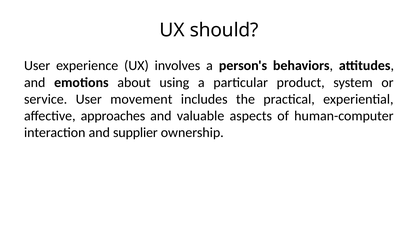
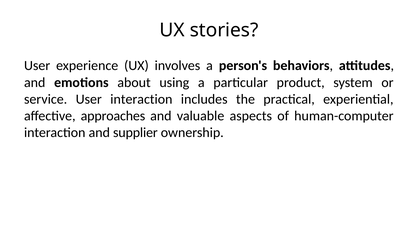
should: should -> stories (224, 30)
User movement: movement -> interaction (141, 99)
